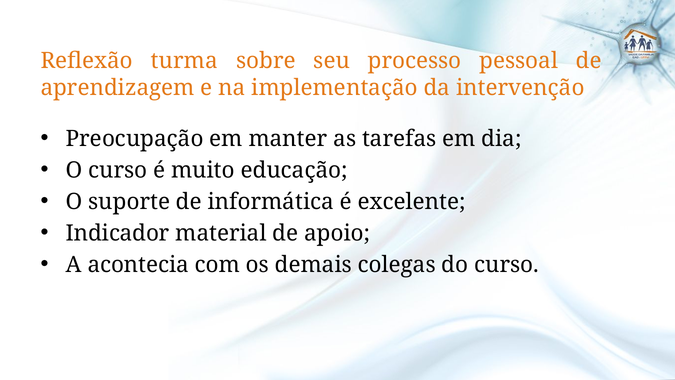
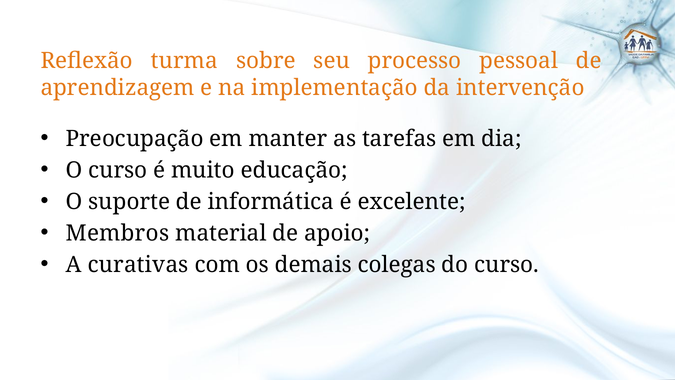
Indicador: Indicador -> Membros (118, 233)
acontecia: acontecia -> curativas (138, 265)
